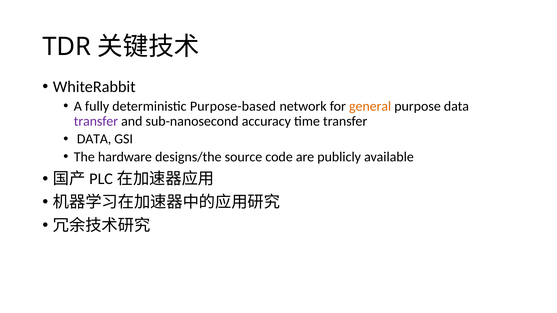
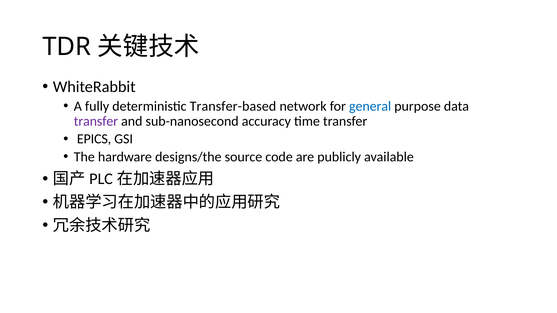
Purpose-based: Purpose-based -> Transfer-based (233, 106)
general colour: orange -> blue (370, 106)
DATA: DATA -> EPICS (94, 139)
